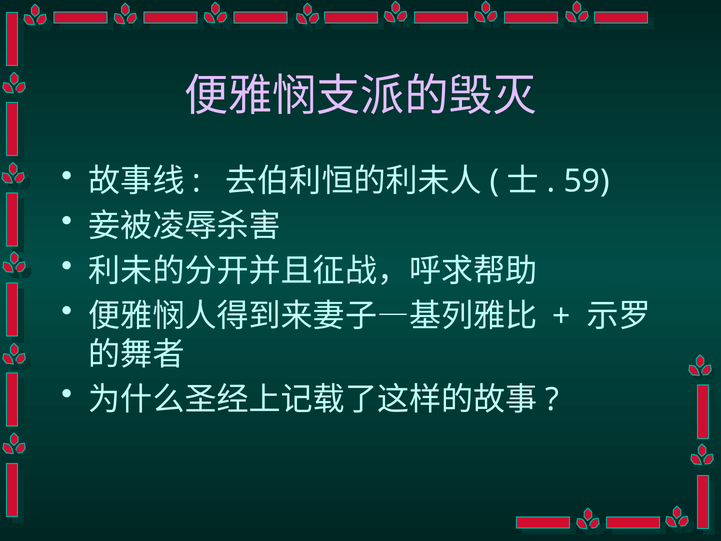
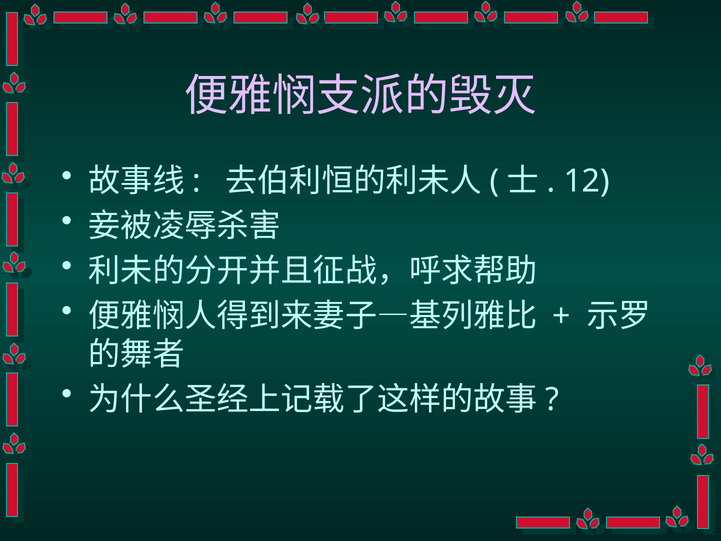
59: 59 -> 12 (587, 181)
